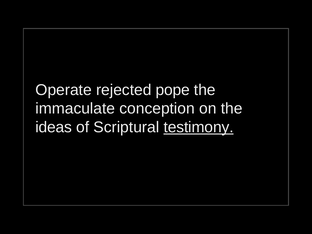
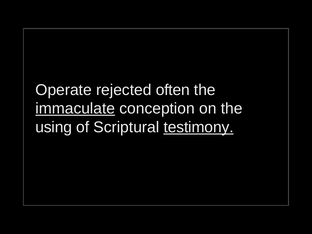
pope: pope -> often (173, 90)
immaculate underline: none -> present (75, 109)
ideas: ideas -> using (54, 127)
